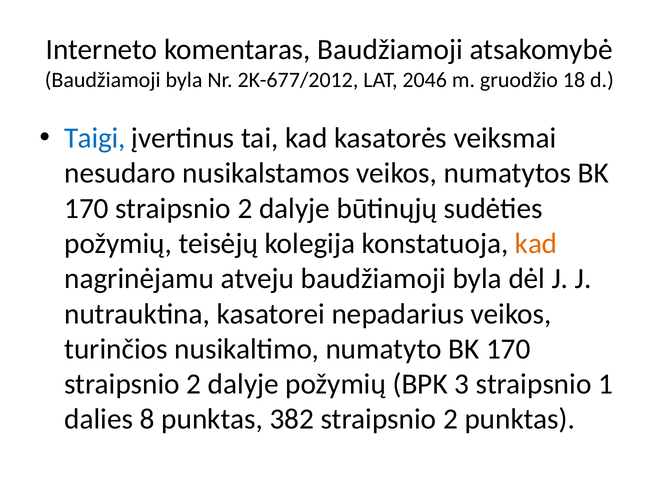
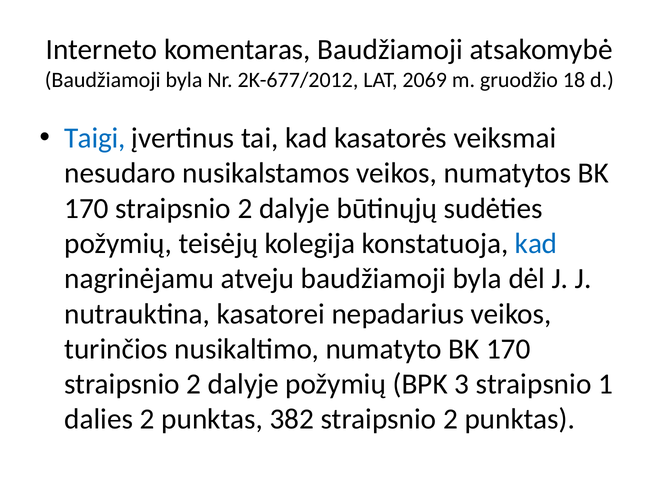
2046: 2046 -> 2069 (425, 80)
kad colour: orange -> blue (536, 244)
dalies 8: 8 -> 2 (147, 419)
